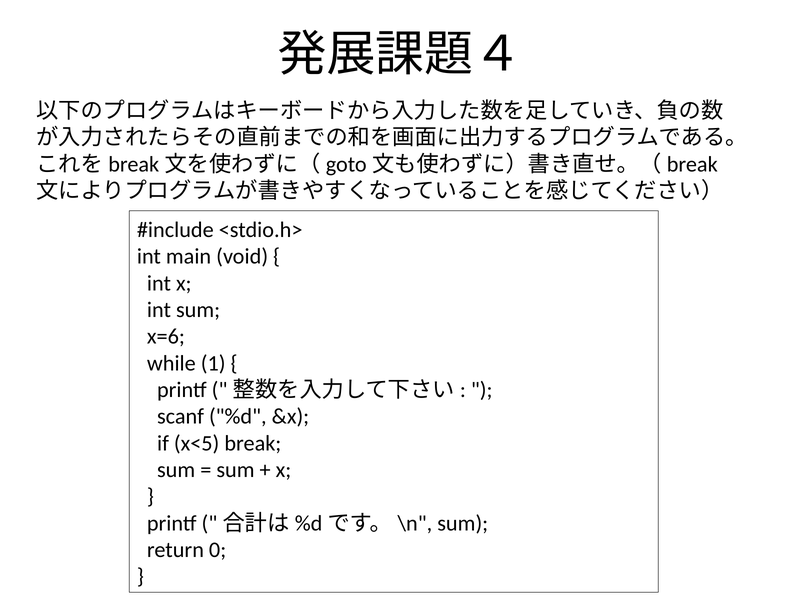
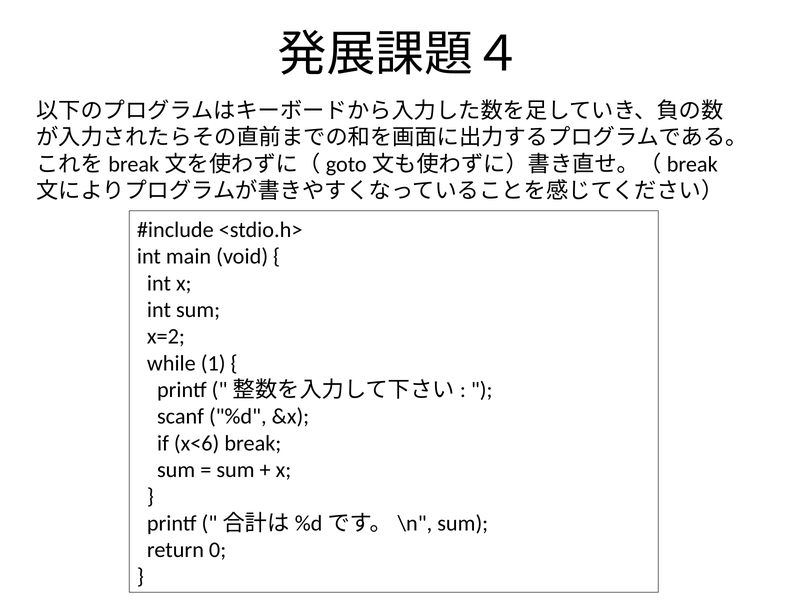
x=6: x=6 -> x=2 (166, 337)
x<5: x<5 -> x<6 (197, 443)
